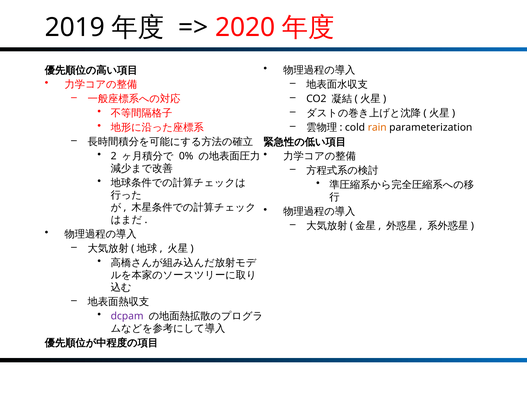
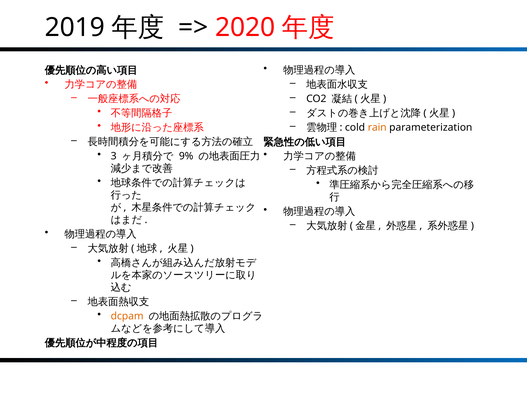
2: 2 -> 3 (114, 156)
0%: 0% -> 9% (186, 156)
dcpam colour: purple -> orange (127, 316)
